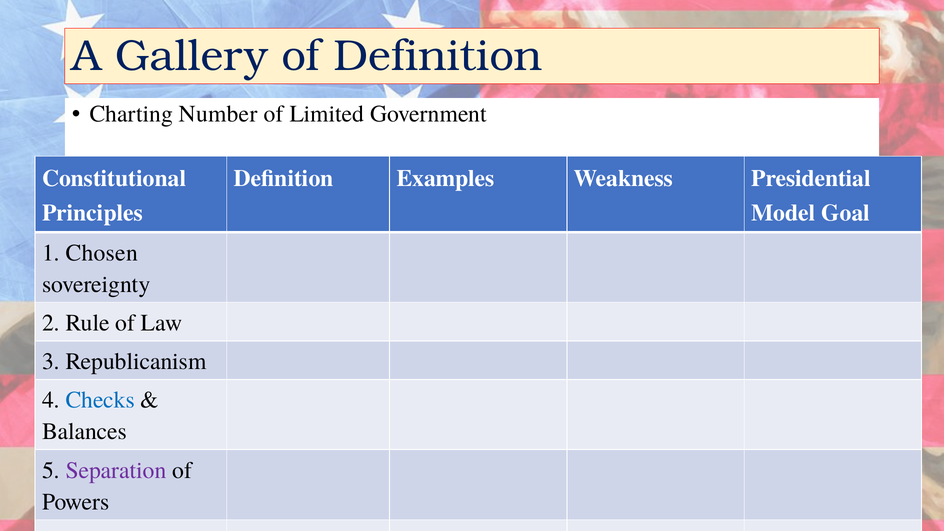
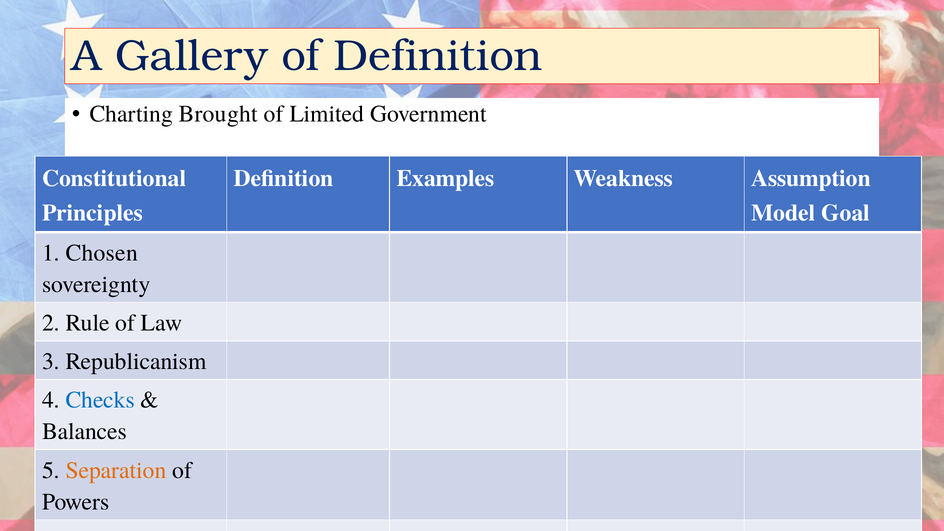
Number: Number -> Brought (218, 114)
Presidential: Presidential -> Assumption (811, 178)
Separation colour: purple -> orange (116, 470)
